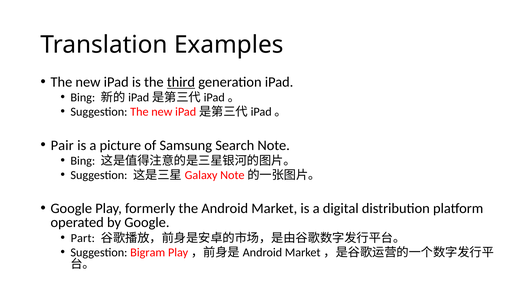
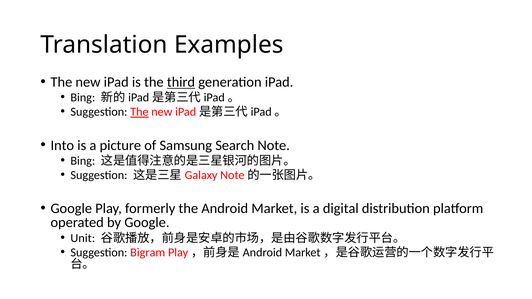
The underline: none -> present (139, 112)
Pair: Pair -> Into (62, 145)
Part: Part -> Unit (83, 238)
